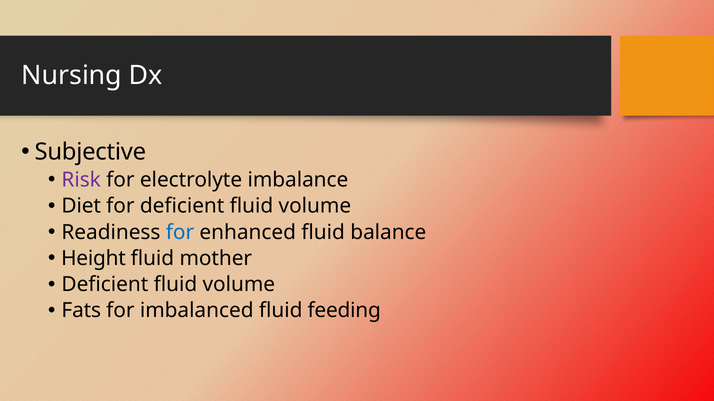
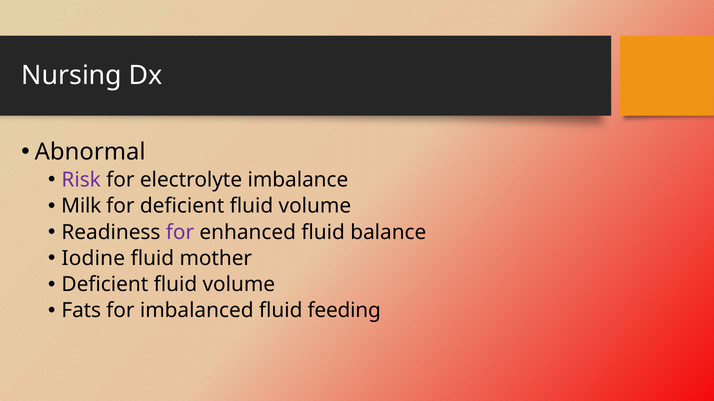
Subjective: Subjective -> Abnormal (90, 152)
Diet: Diet -> Milk (81, 206)
for colour: blue -> purple (180, 232)
Height: Height -> Iodine (93, 259)
